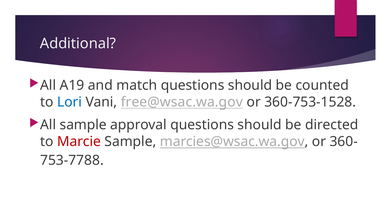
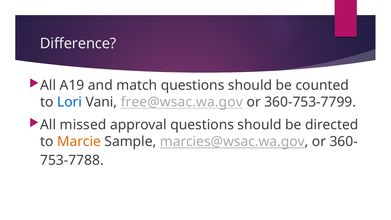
Additional: Additional -> Difference (78, 44)
360-753-1528: 360-753-1528 -> 360-753-7799 (310, 102)
All sample: sample -> missed (83, 125)
Marcie colour: red -> orange (79, 141)
